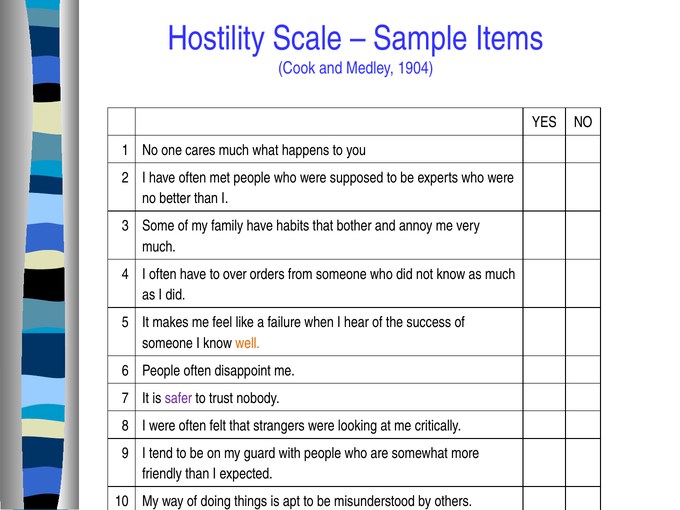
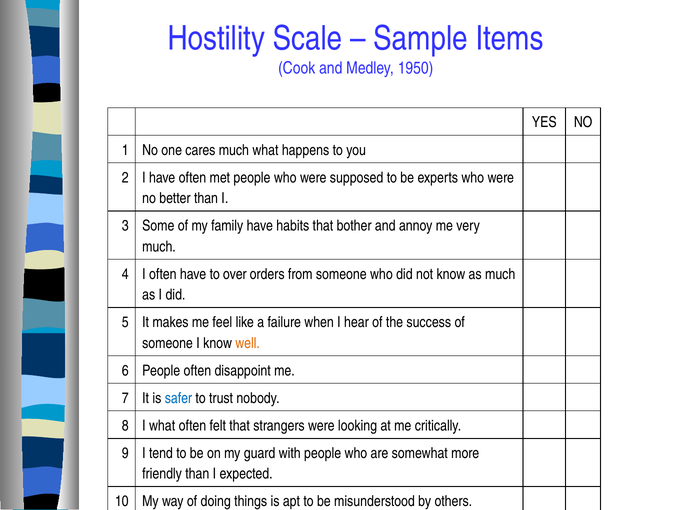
1904: 1904 -> 1950 (416, 68)
safer colour: purple -> blue (178, 398)
I were: were -> what (162, 426)
